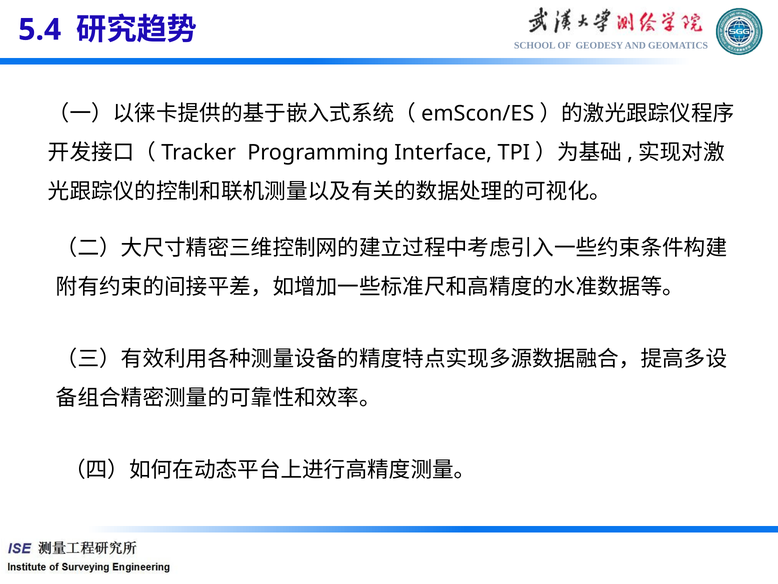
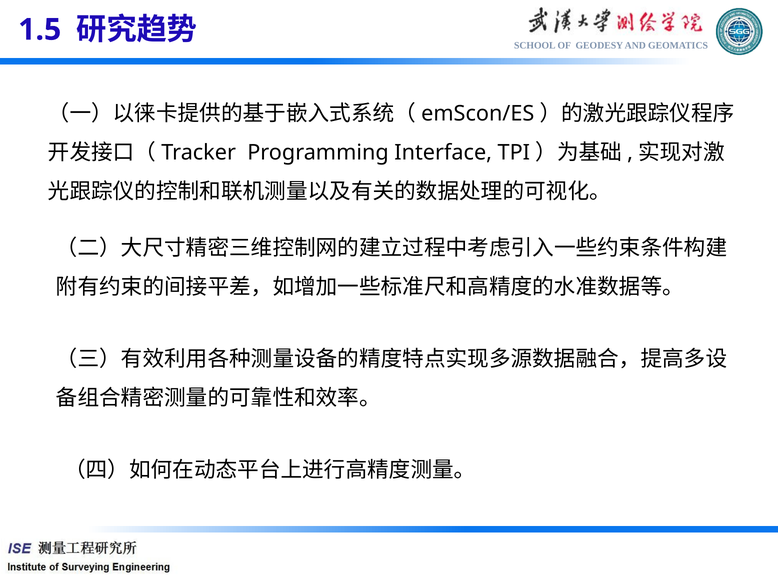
5.4: 5.4 -> 1.5 (40, 30)
